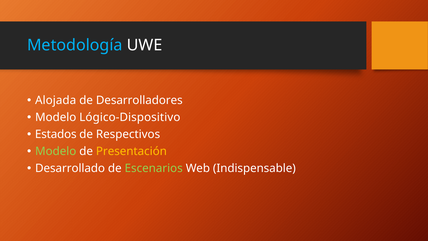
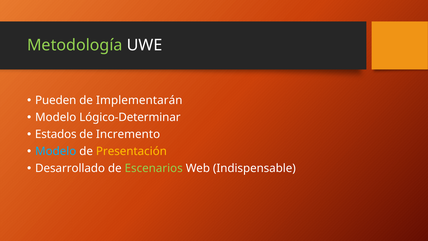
Metodología colour: light blue -> light green (75, 45)
Alojada: Alojada -> Pueden (56, 100)
Desarrolladores: Desarrolladores -> Implementarán (139, 100)
Lógico-Dispositivo: Lógico-Dispositivo -> Lógico-Determinar (130, 117)
Respectivos: Respectivos -> Incremento (128, 134)
Modelo colour: light green -> light blue (56, 151)
